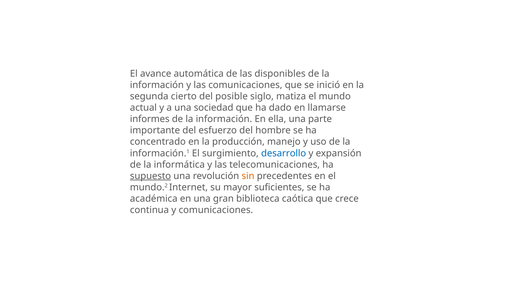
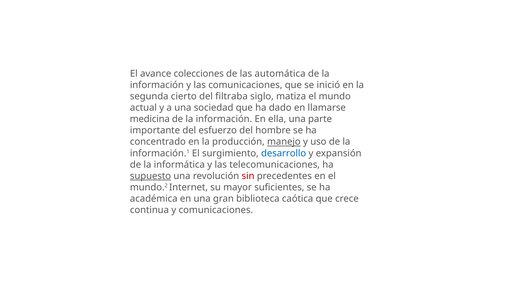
automática: automática -> colecciones (199, 74)
disponibles: disponibles -> automática (280, 74)
posible: posible -> filtraba (231, 96)
informes: informes -> medicina (150, 119)
manejo underline: none -> present (284, 142)
sin colour: orange -> red (248, 176)
